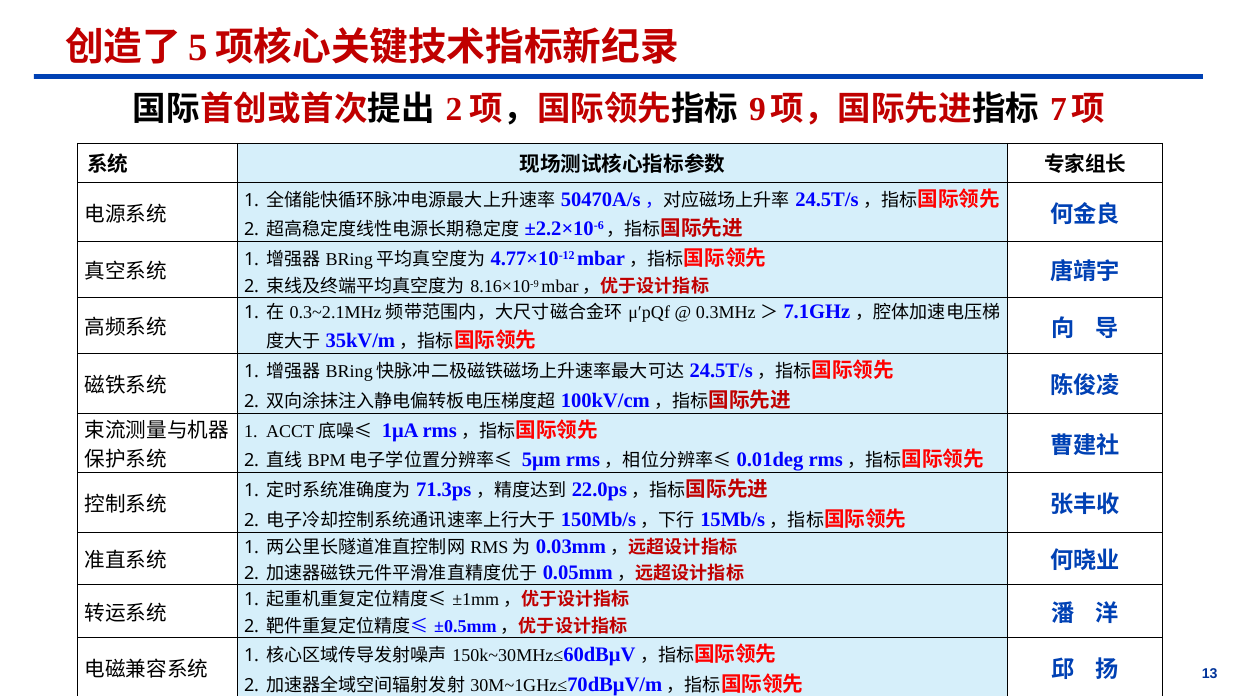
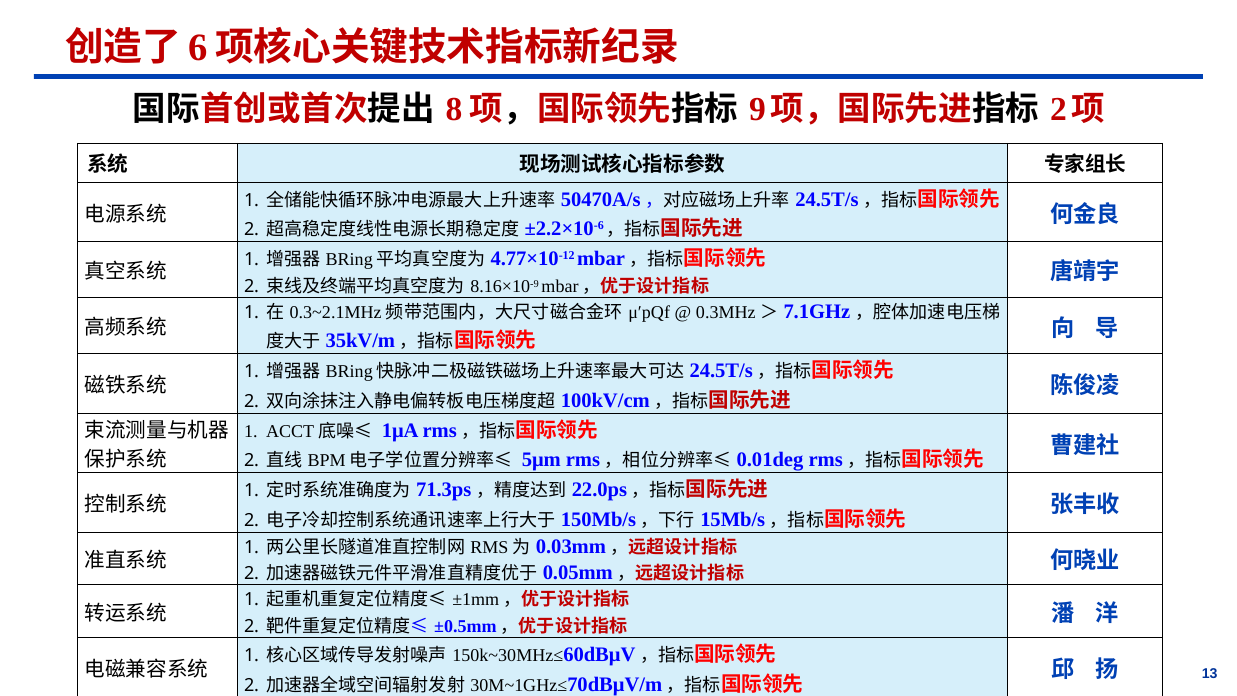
5: 5 -> 6 (198, 48)
2: 2 -> 8 (454, 109)
7: 7 -> 2 (1058, 109)
